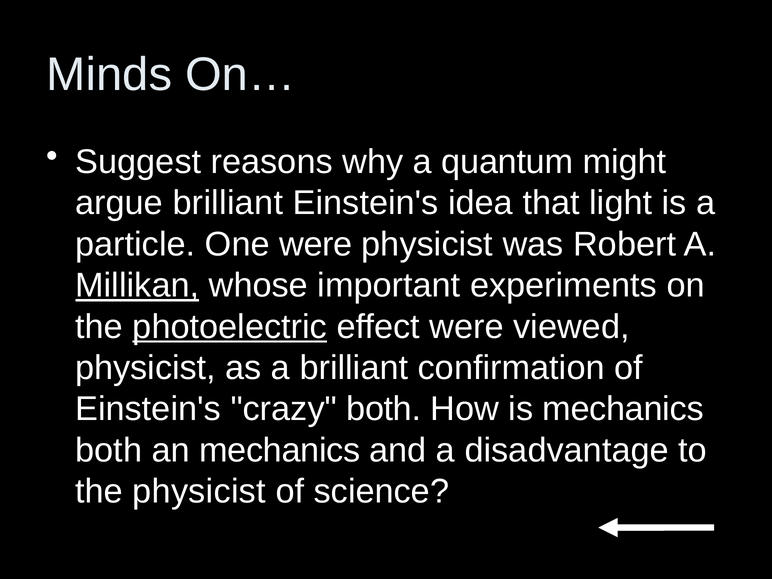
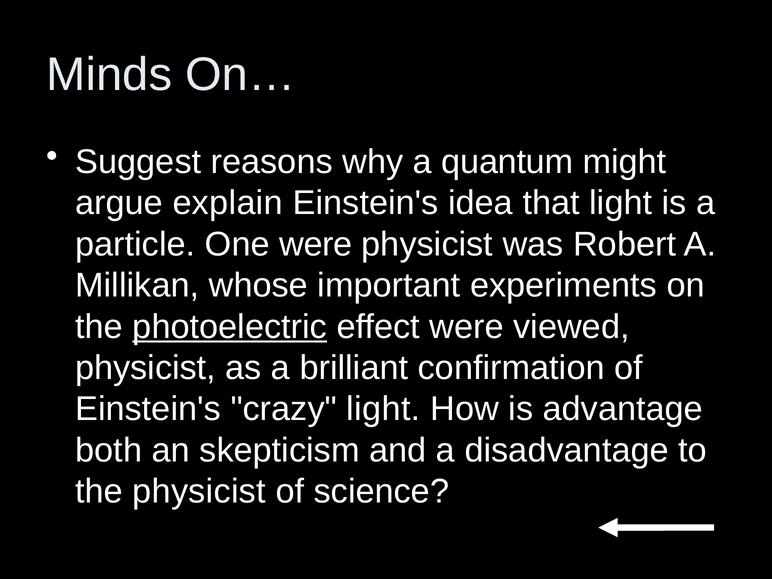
argue brilliant: brilliant -> explain (228, 203)
Millikan underline: present -> none (137, 286)
crazy both: both -> light (383, 409)
is mechanics: mechanics -> advantage (623, 409)
an mechanics: mechanics -> skepticism (279, 450)
